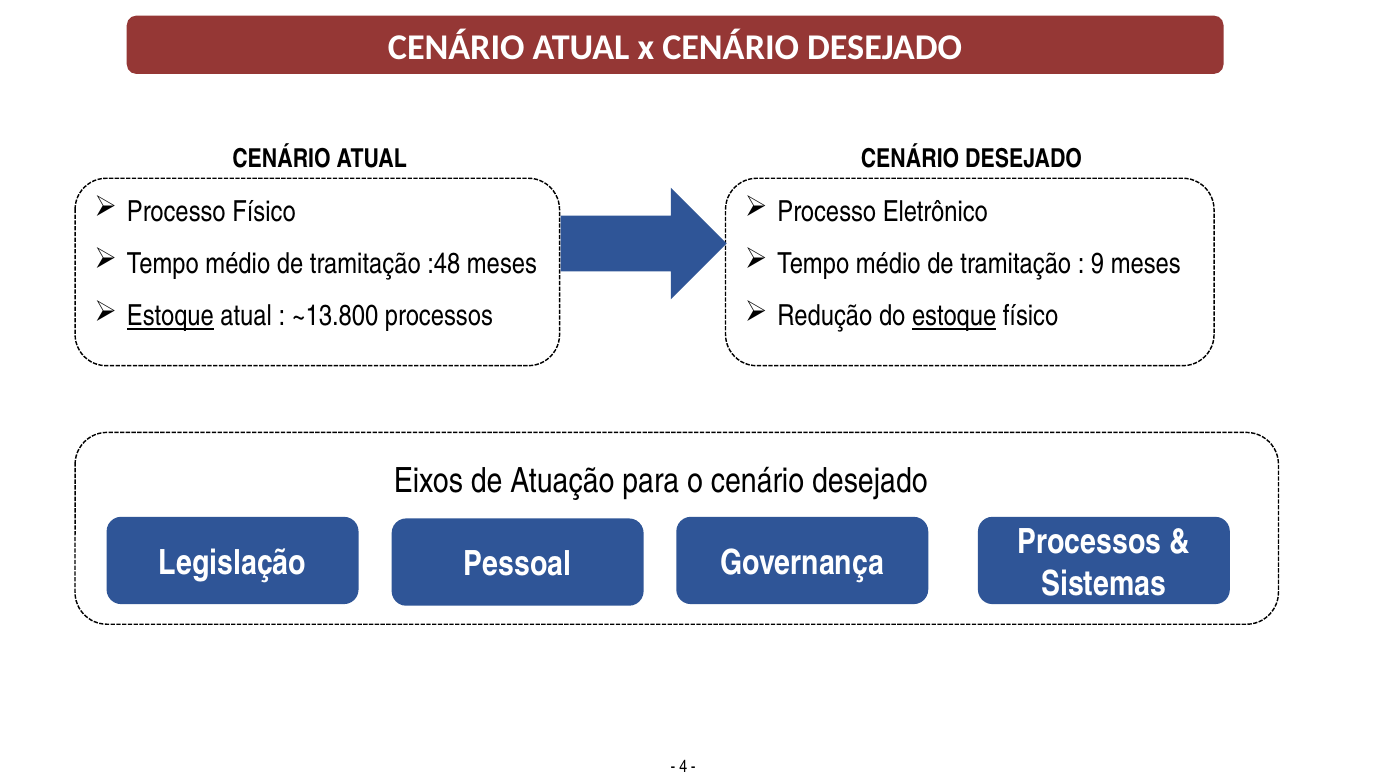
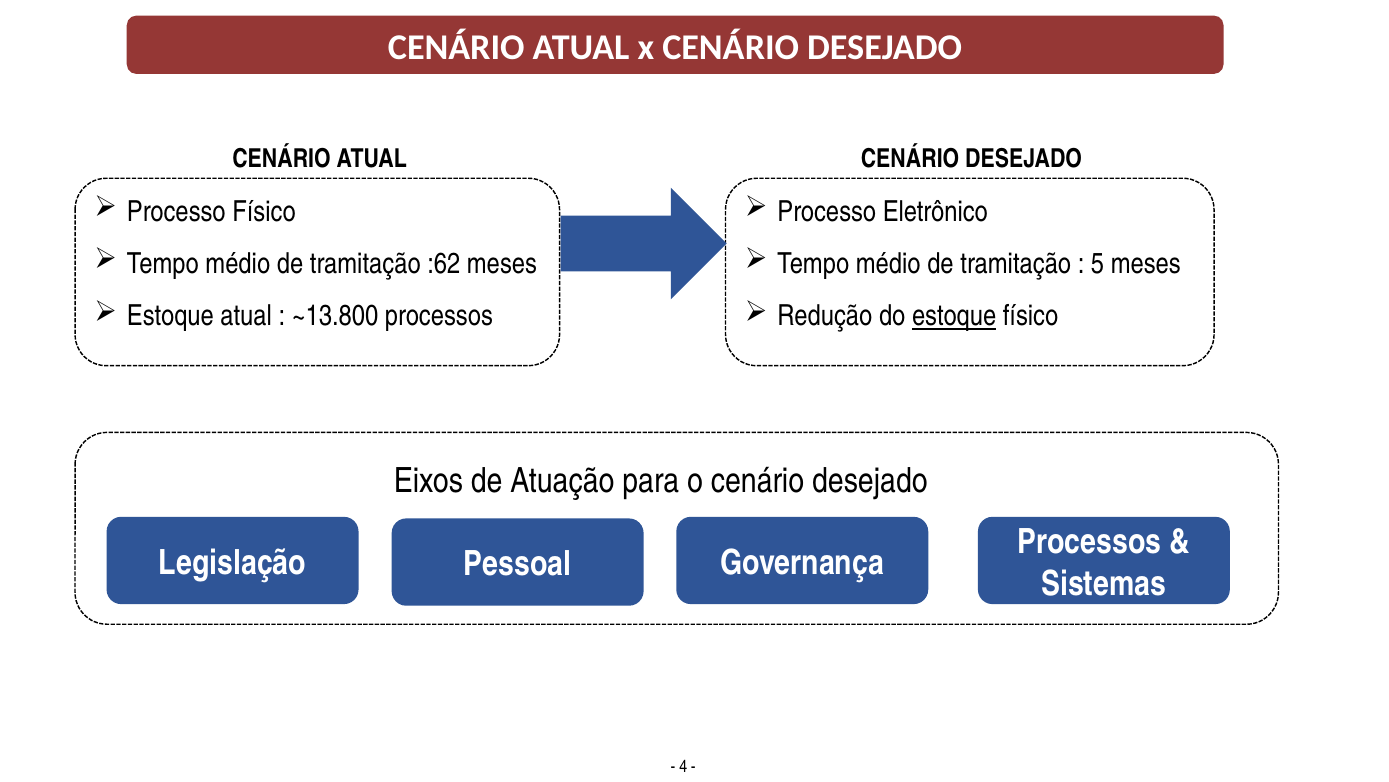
:48: :48 -> :62 (444, 264)
9: 9 -> 5 (1098, 264)
Estoque underline: present -> none (170, 316)
